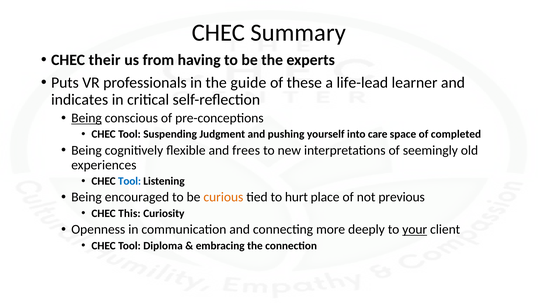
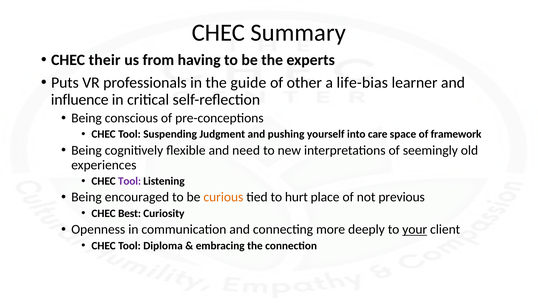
these: these -> other (304, 83)
life-lead: life-lead -> life-bias (362, 83)
indicates: indicates -> influence (80, 99)
Being underline: present -> none (87, 118)
completed: completed -> framework (456, 134)
frees: frees -> need (246, 150)
Tool colour: blue -> purple (130, 181)
This: This -> Best (130, 213)
